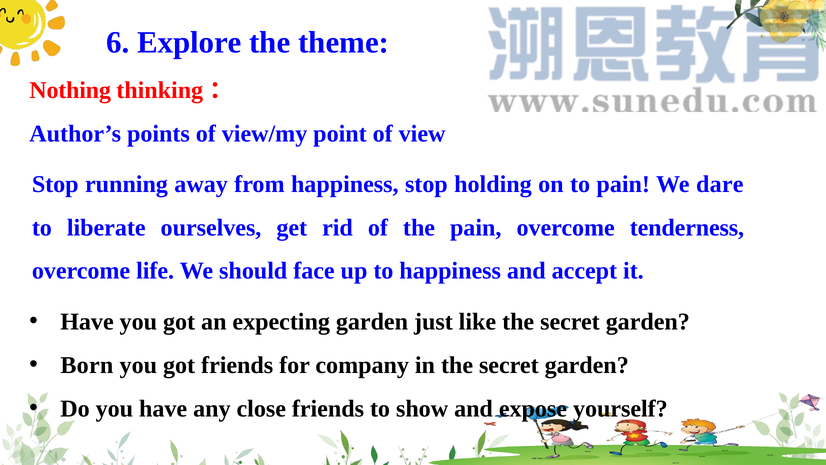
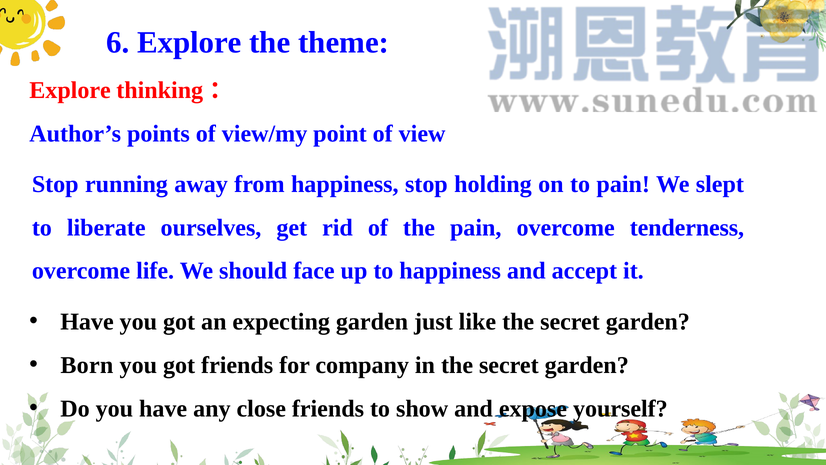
Nothing: Nothing -> Explore (70, 90)
dare: dare -> slept (720, 184)
